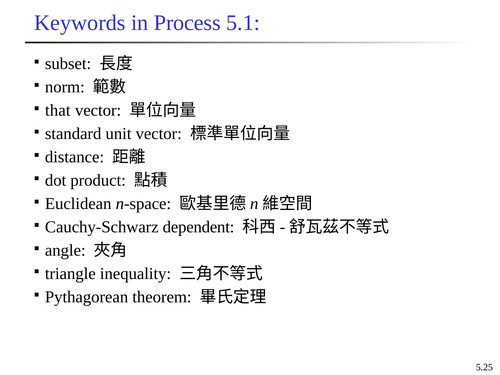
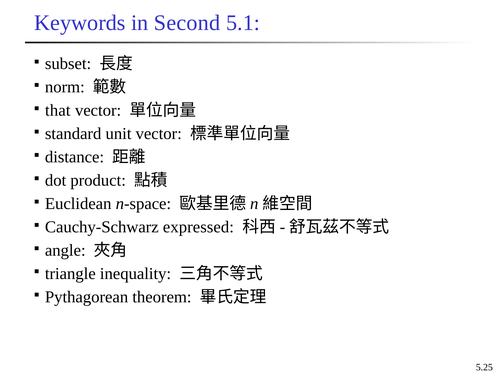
Process: Process -> Second (187, 23)
dependent: dependent -> expressed (198, 227)
